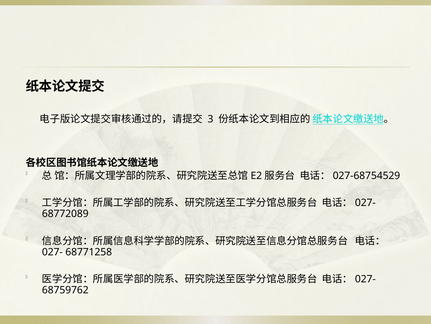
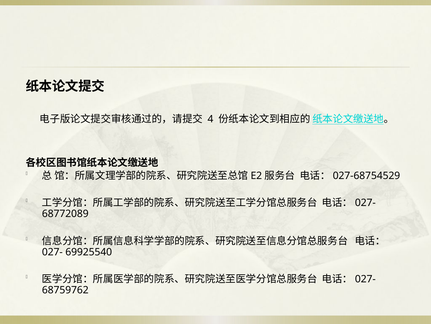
3: 3 -> 4 (210, 119)
68771258: 68771258 -> 69925540 (89, 252)
